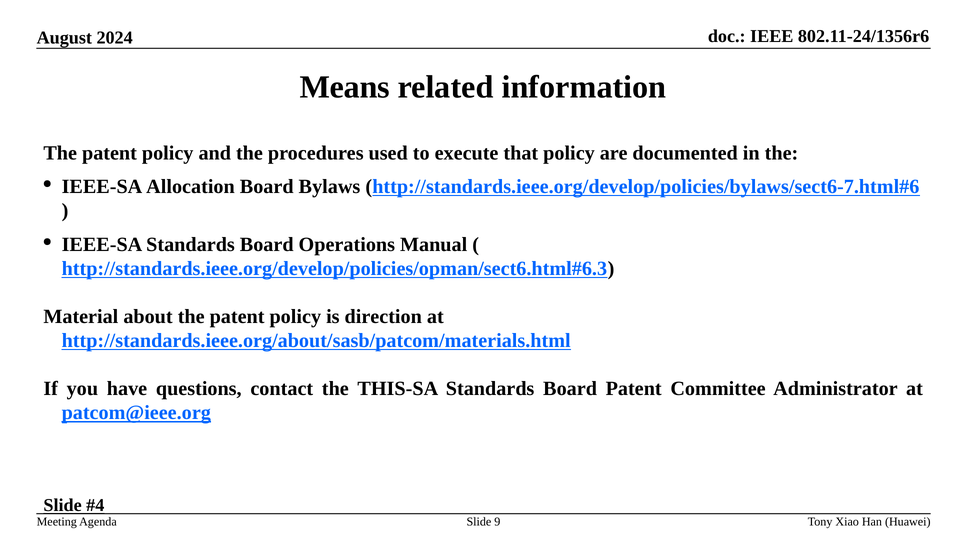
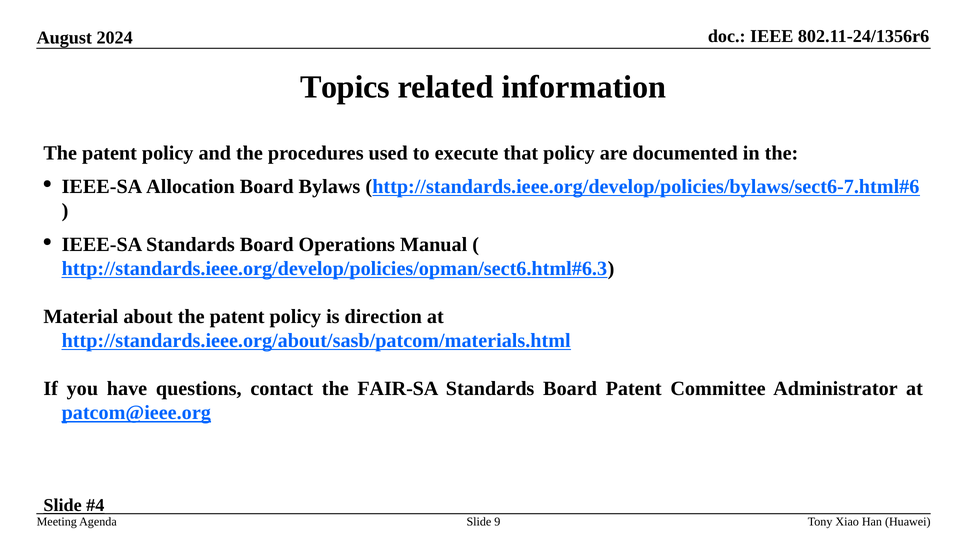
Means: Means -> Topics (345, 87)
THIS-SA: THIS-SA -> FAIR-SA (398, 389)
